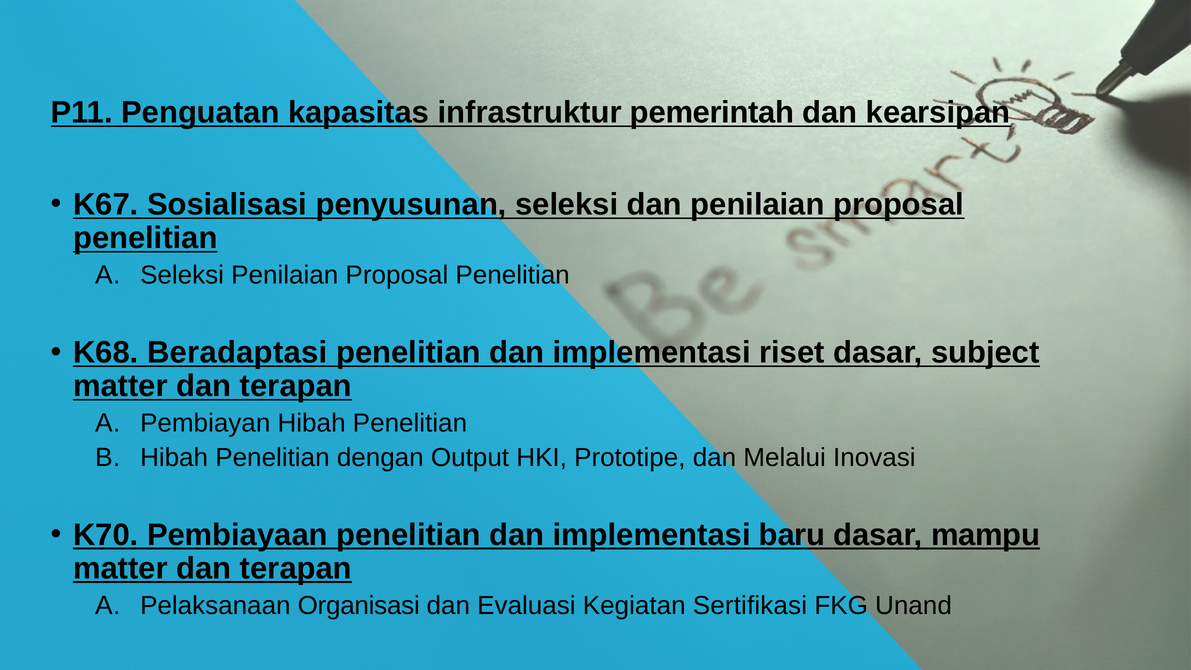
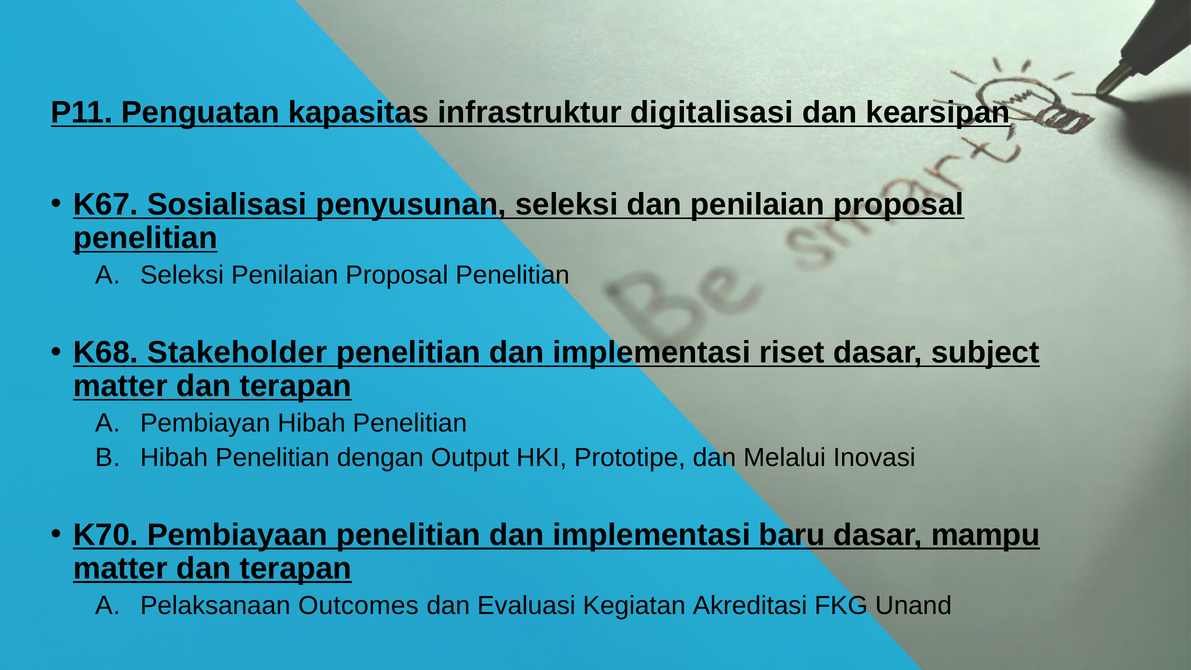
pemerintah: pemerintah -> digitalisasi (712, 113)
Beradaptasi: Beradaptasi -> Stakeholder (237, 353)
Organisasi: Organisasi -> Outcomes (358, 605)
Sertifikasi: Sertifikasi -> Akreditasi (750, 605)
